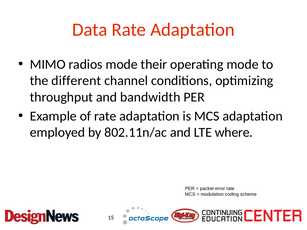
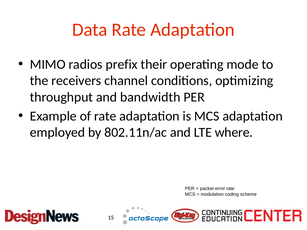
radios mode: mode -> prefix (122, 64)
different: different -> receivers (76, 81)
